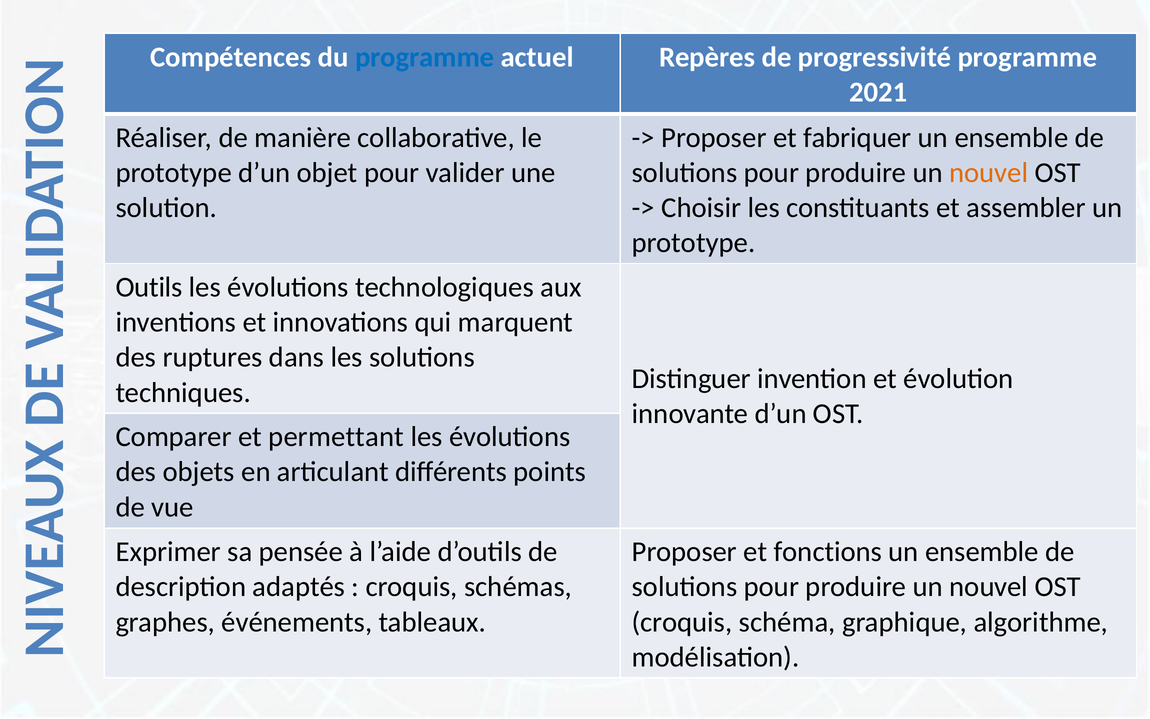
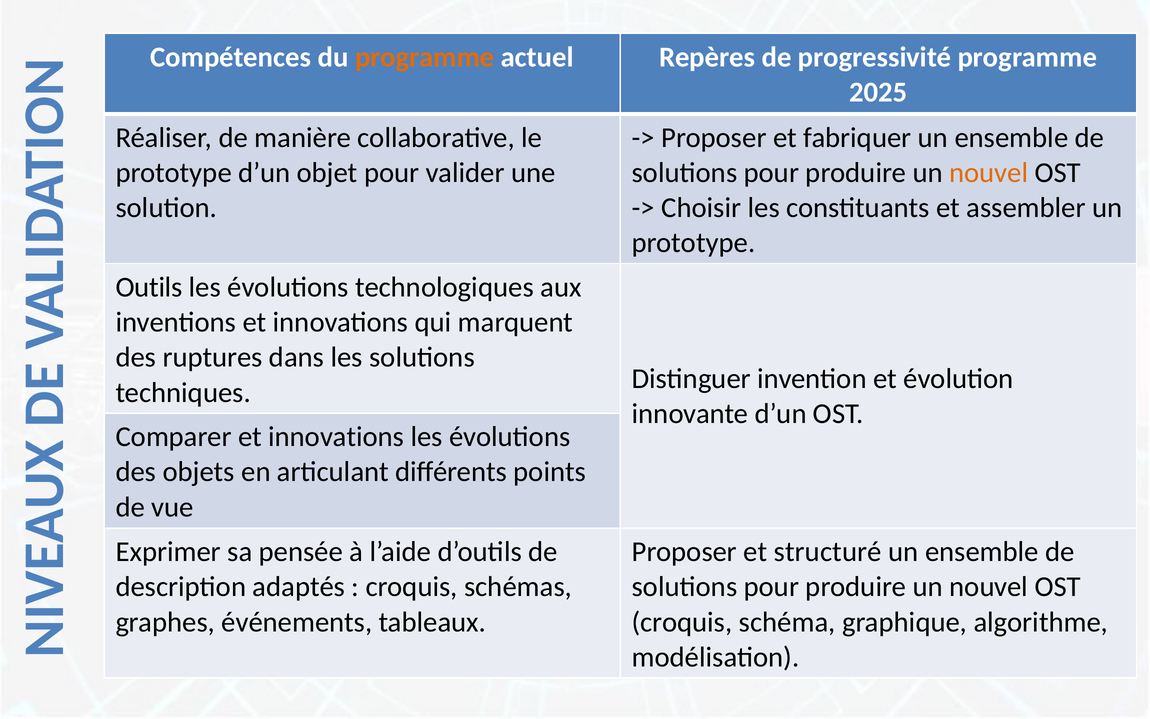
programme colour: blue -> orange (425, 57)
2021: 2021 -> 2025 (878, 92)
Comparer et permettant: permettant -> innovations (336, 437)
fonctions: fonctions -> structuré (828, 552)
